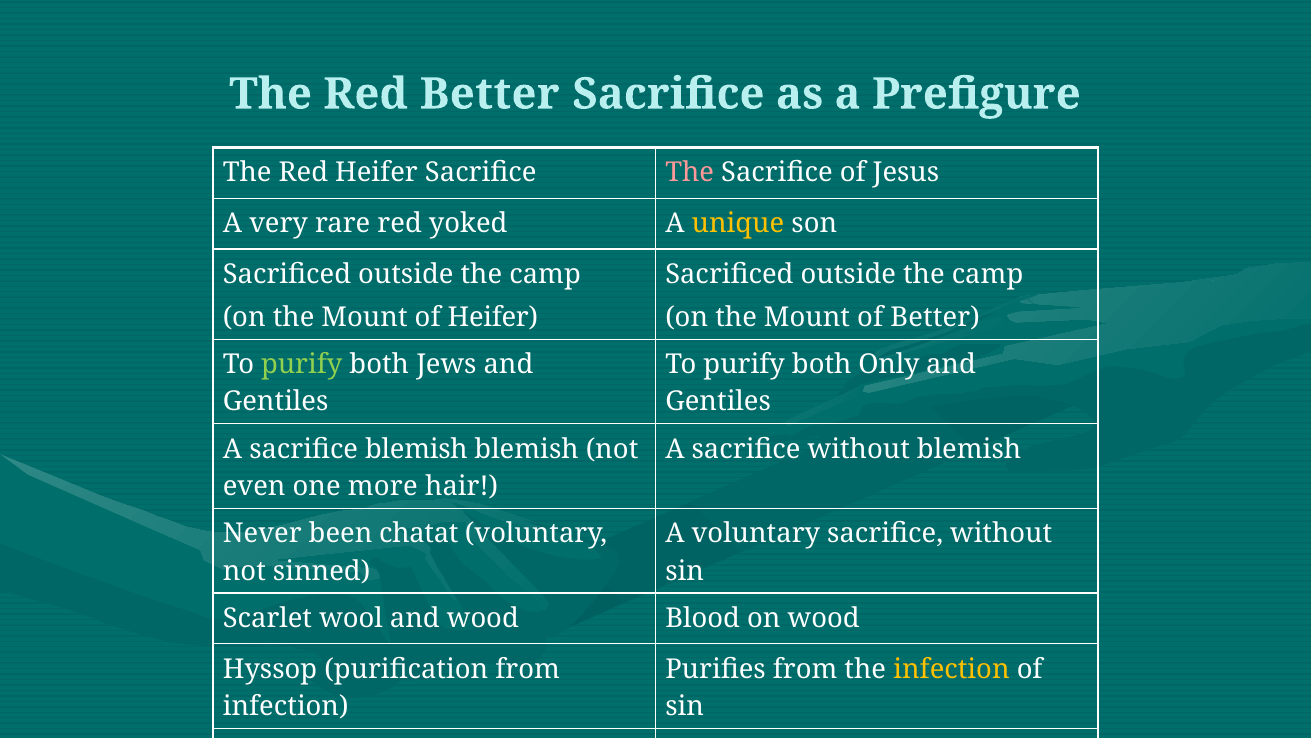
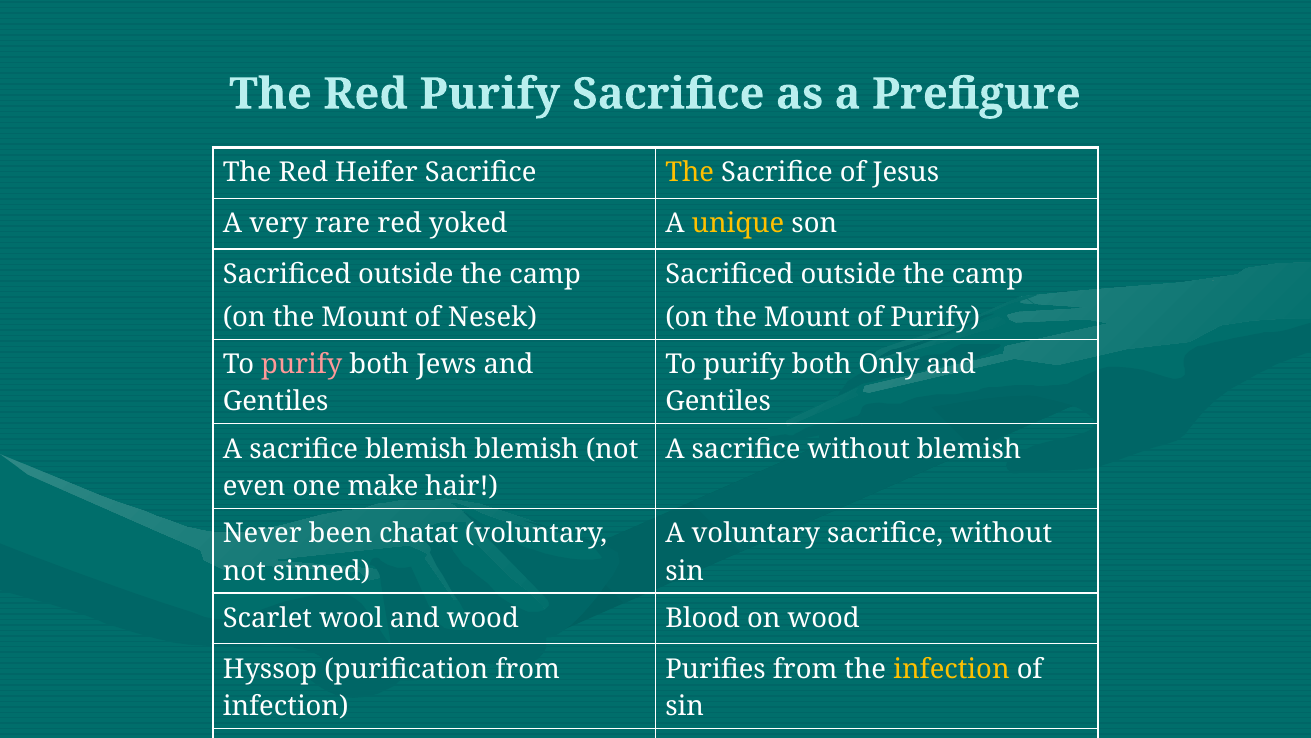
Red Better: Better -> Purify (490, 94)
The colour: pink -> yellow (690, 173)
of Heifer: Heifer -> Nesek (493, 317)
of Better: Better -> Purify (935, 317)
purify colour: light green -> pink (302, 364)
more: more -> make (383, 486)
